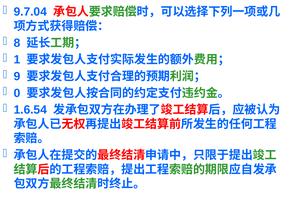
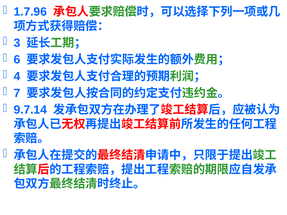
9.7.04: 9.7.04 -> 1.7.96 (30, 12)
8: 8 -> 3 (17, 43)
1: 1 -> 6 (17, 60)
9: 9 -> 4 (17, 76)
0: 0 -> 7 (17, 93)
1.6.54: 1.6.54 -> 9.7.14 (30, 110)
